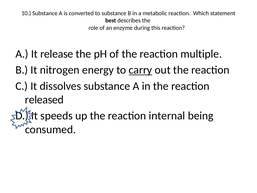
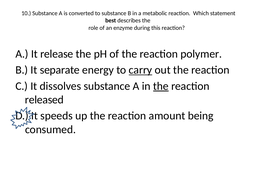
multiple: multiple -> polymer (201, 54)
nitrogen: nitrogen -> separate (60, 70)
the underline: none -> present (161, 86)
internal: internal -> amount (167, 116)
